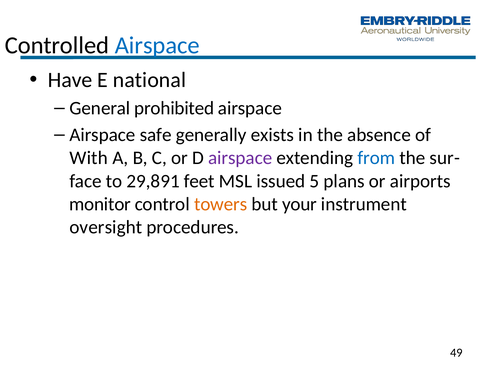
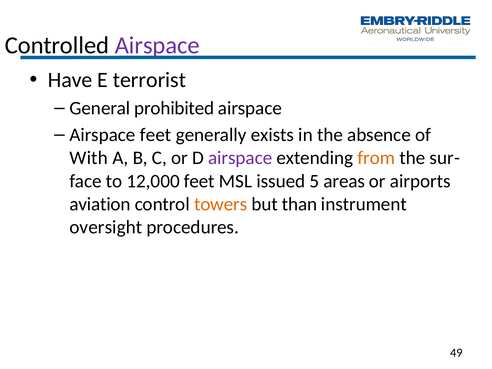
Airspace colour: blue -> purple (157, 45)
national: national -> terrorist (149, 80)
Airspace safe: safe -> feet (156, 135)
from colour: blue -> orange (376, 158)
29,891: 29,891 -> 12,000 (153, 181)
plans: plans -> areas (344, 181)
monitor: monitor -> aviation (100, 204)
your: your -> than (300, 204)
